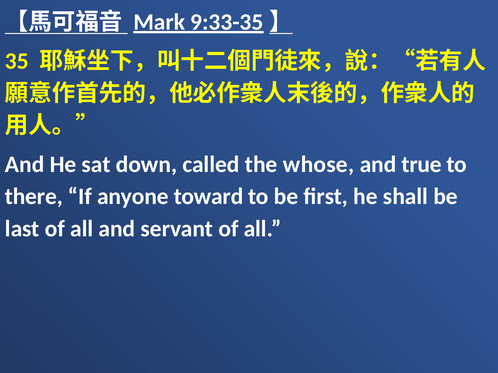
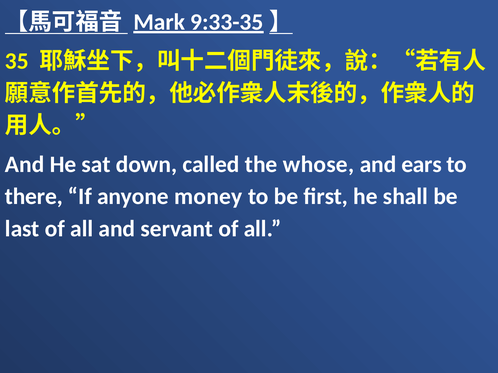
true: true -> ears (422, 165)
toward: toward -> money (208, 197)
